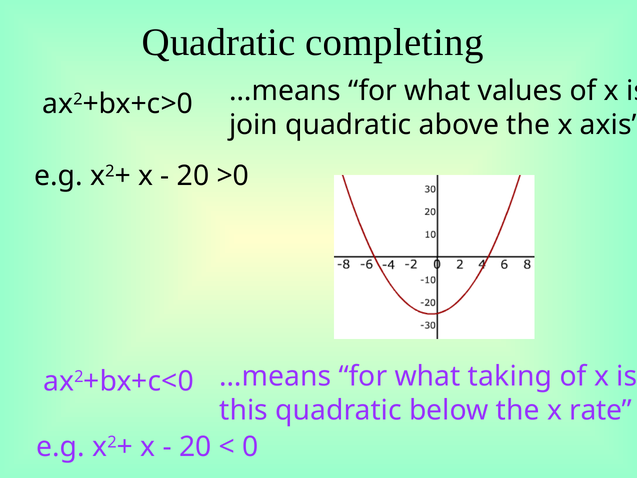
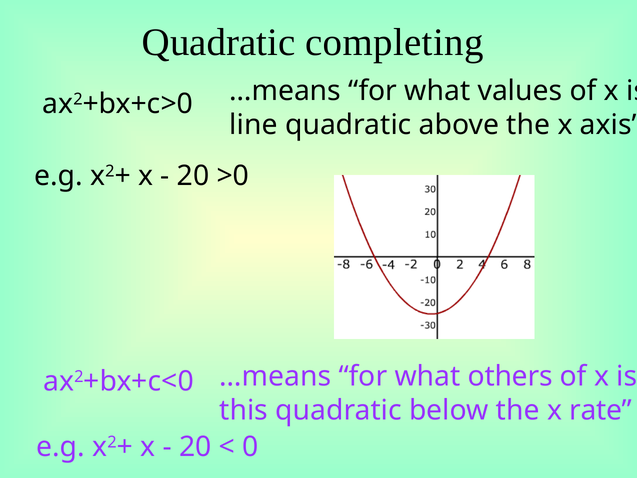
join: join -> line (253, 125)
taking: taking -> others (510, 376)
